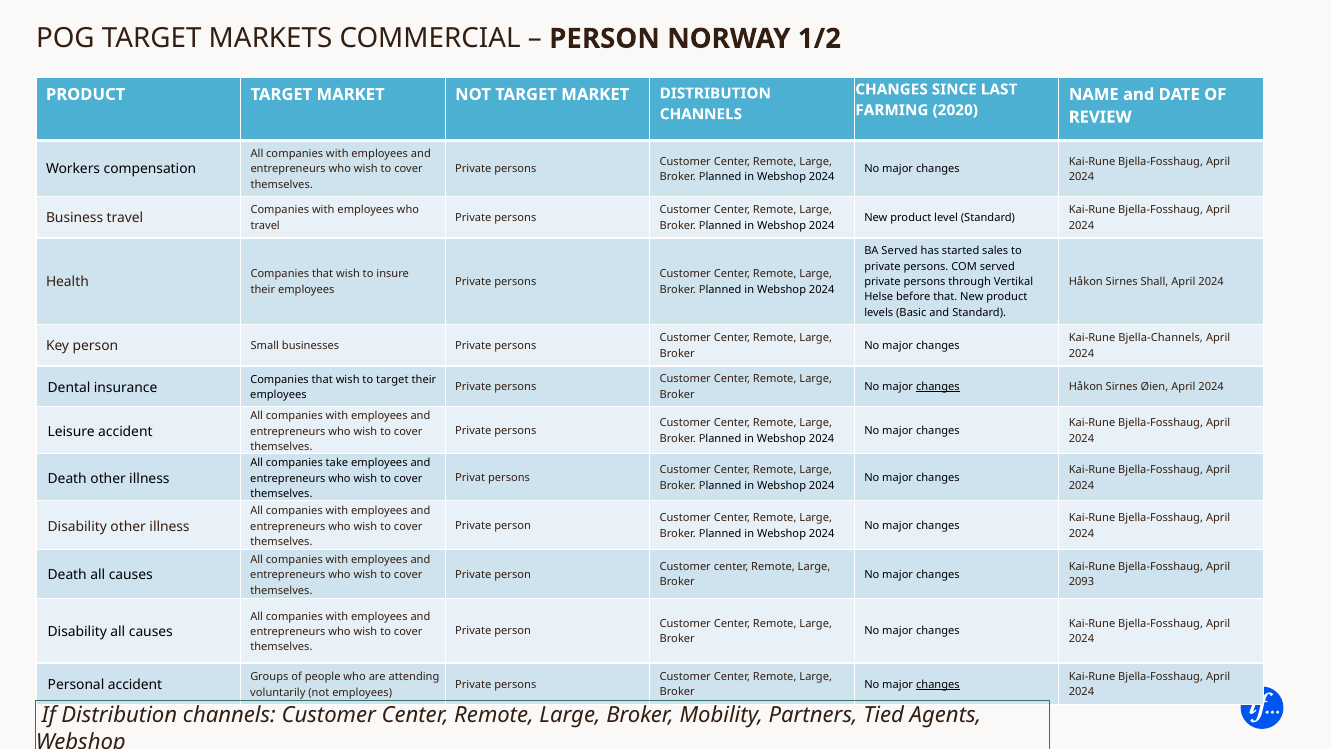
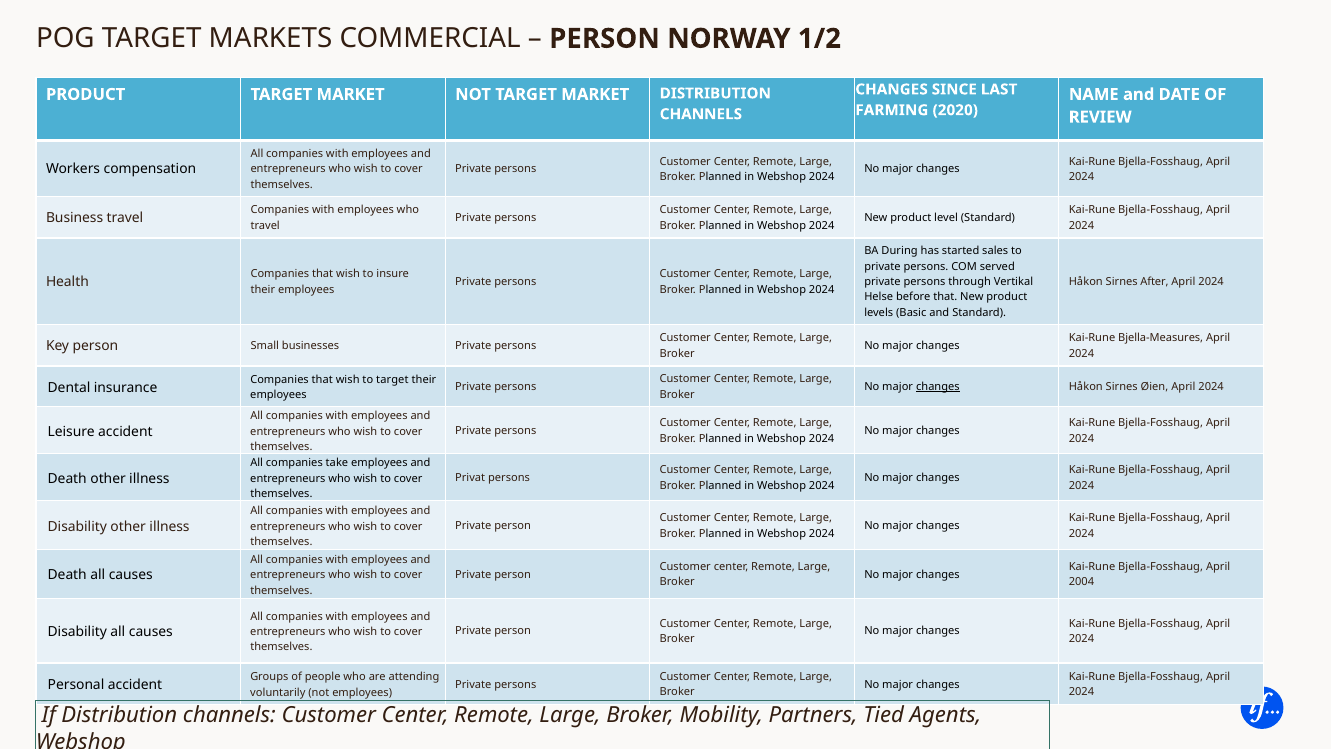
BA Served: Served -> During (900, 251)
Shall: Shall -> After (1154, 282)
Bjella-Channels: Bjella-Channels -> Bjella-Measures (1161, 338)
2093: 2093 -> 2004 (1081, 582)
changes underline: present -> none (938, 684)
